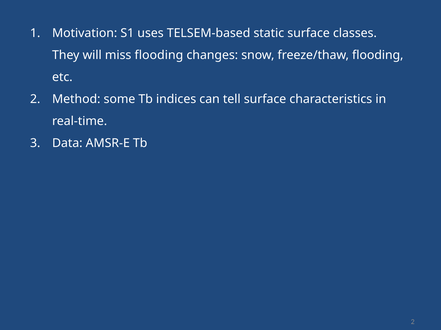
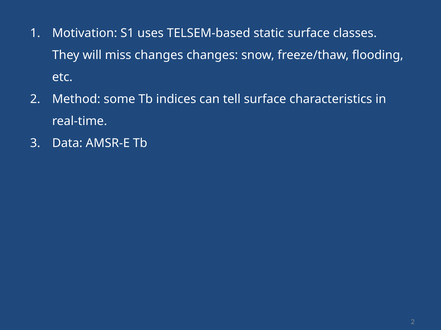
miss flooding: flooding -> changes (159, 55)
